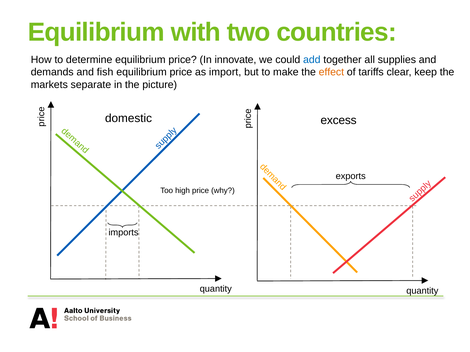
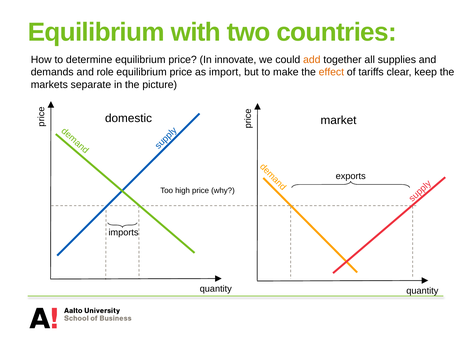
add colour: blue -> orange (312, 60)
fish: fish -> role (105, 72)
excess: excess -> market (339, 120)
